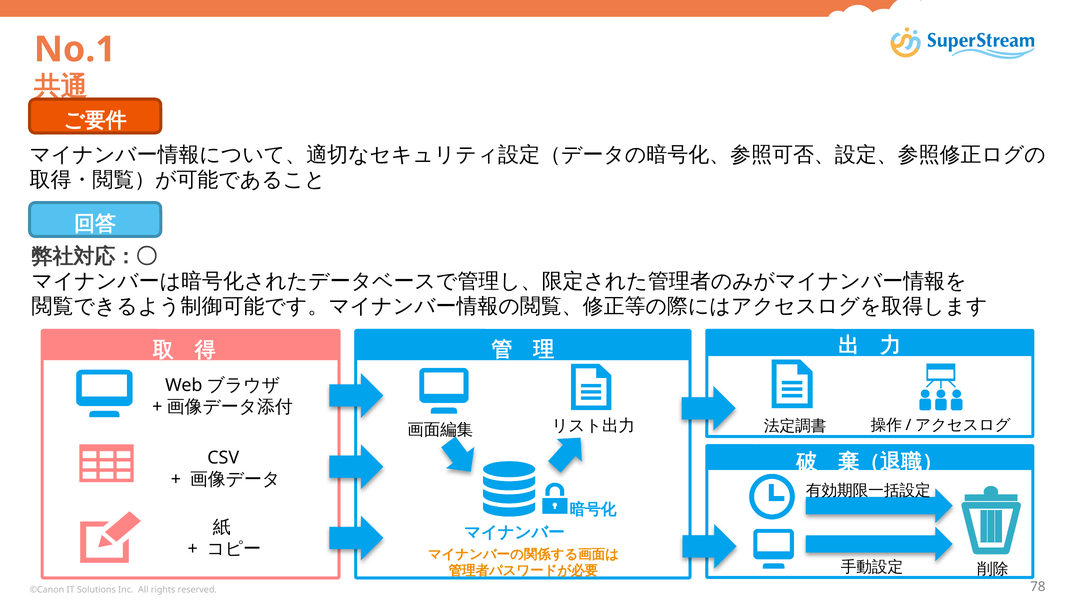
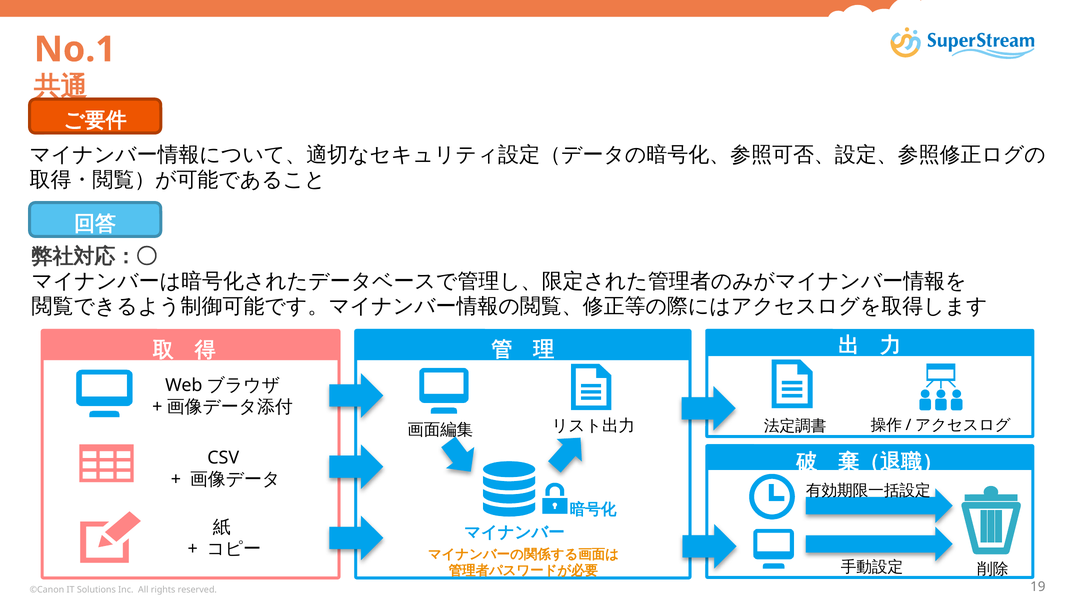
78: 78 -> 19 (1038, 586)
